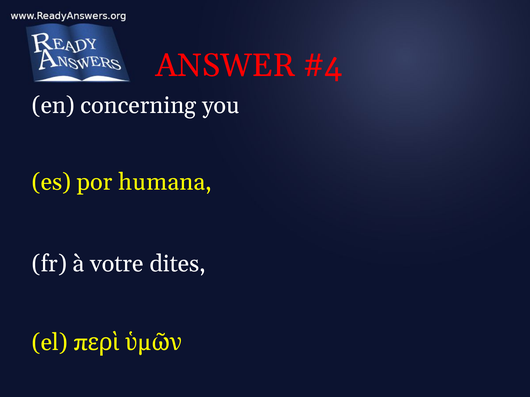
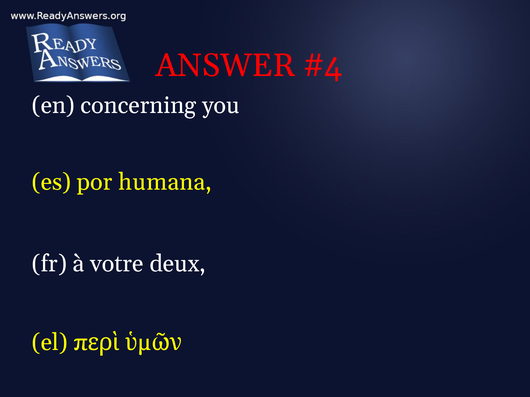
dites: dites -> deux (178, 264)
